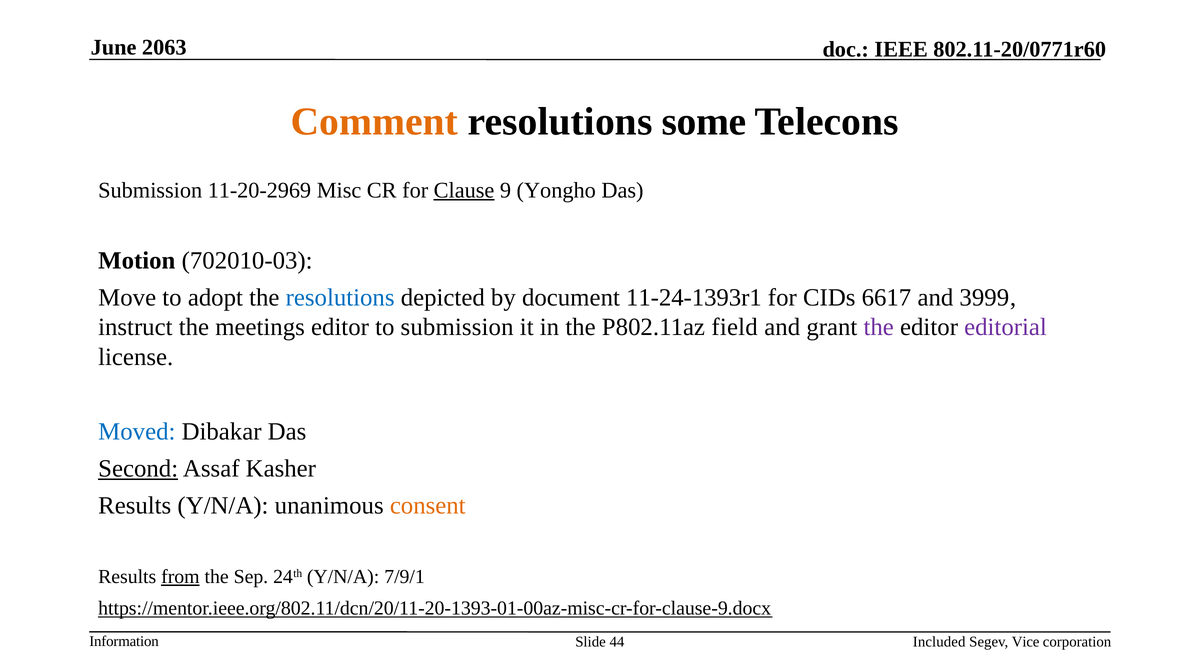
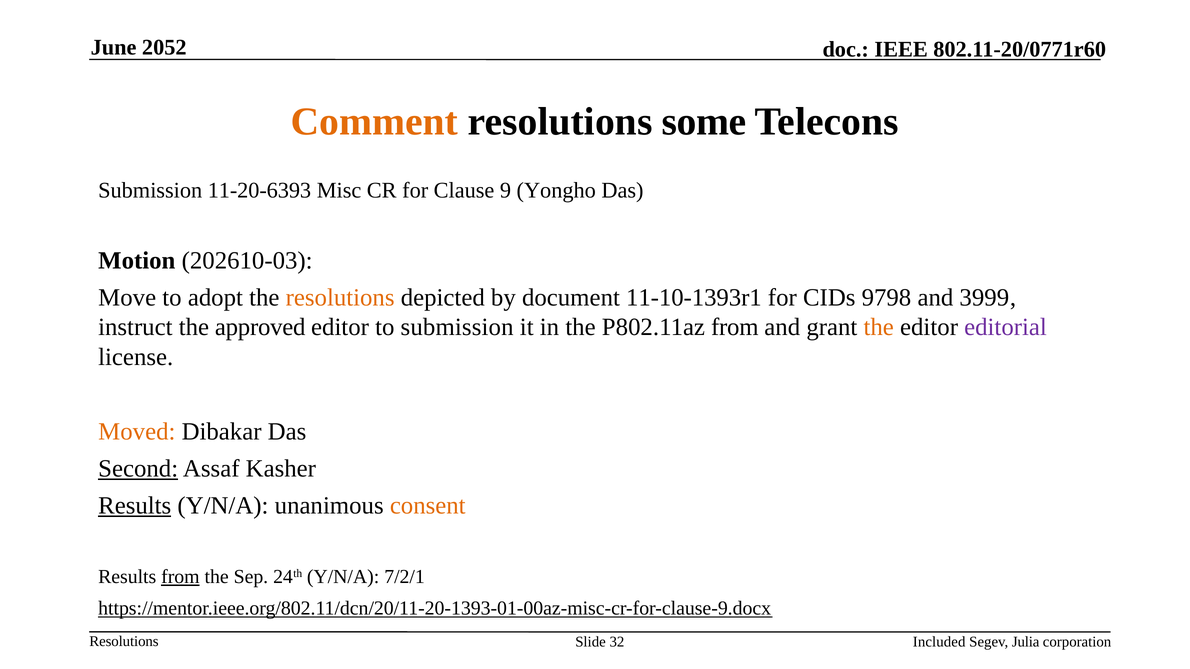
2063: 2063 -> 2052 (164, 47)
11-20-2969: 11-20-2969 -> 11-20-6393 (259, 190)
Clause underline: present -> none (464, 190)
702010-03: 702010-03 -> 202610-03 (247, 260)
resolutions colour: blue -> orange (340, 298)
11-24-1393r1: 11-24-1393r1 -> 11-10-1393r1 (694, 298)
6617: 6617 -> 9798 (886, 298)
meetings: meetings -> approved (260, 327)
P802.11az field: field -> from (735, 327)
the colour: purple -> orange (879, 327)
Moved colour: blue -> orange (137, 432)
Results underline: none -> present (135, 506)
7/9/1: 7/9/1 -> 7/2/1 (405, 577)
Information: Information -> Resolutions (124, 642)
44: 44 -> 32 (617, 642)
Vice: Vice -> Julia (1026, 642)
